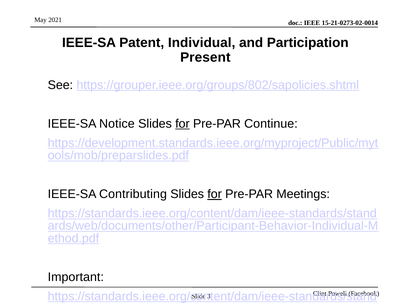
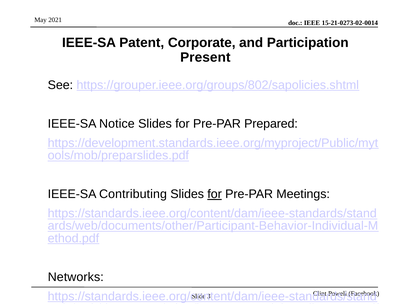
Individual: Individual -> Corporate (202, 43)
for underline: present -> none (182, 124)
Continue: Continue -> Prepared (271, 124)
Important: Important -> Networks (76, 277)
